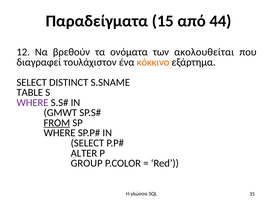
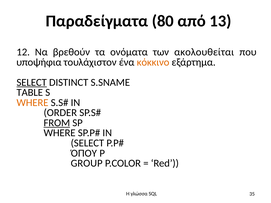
15: 15 -> 80 (163, 21)
44: 44 -> 13 (221, 21)
διαγραφεί: διαγραφεί -> υποψήφια (39, 62)
SELECT underline: none -> present (32, 82)
WHERE colour: purple -> orange (32, 103)
GMWT: GMWT -> ORDER (60, 113)
ALTER: ALTER -> ΌΠΟΥ (84, 153)
